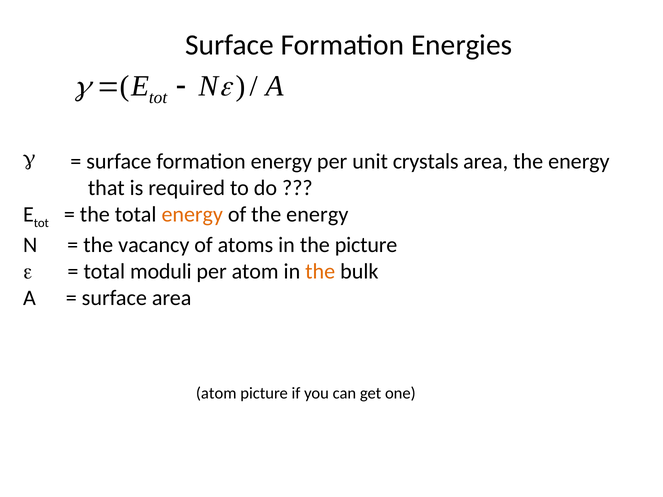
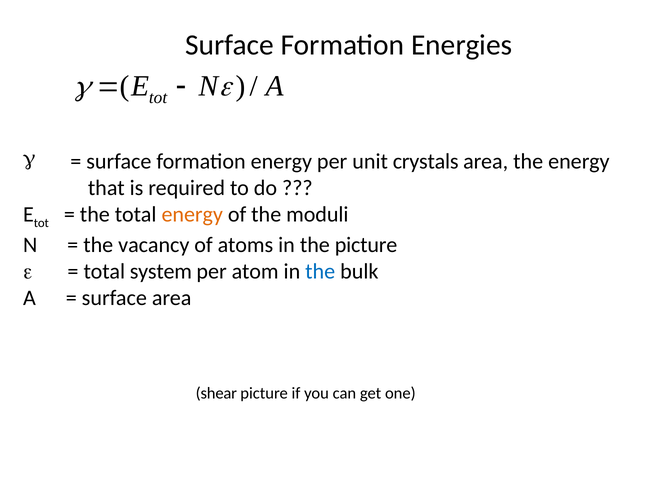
of the energy: energy -> moduli (317, 215)
moduli: moduli -> system (161, 271)
the colour: orange -> blue (320, 271)
atom: atom -> shear (216, 393)
